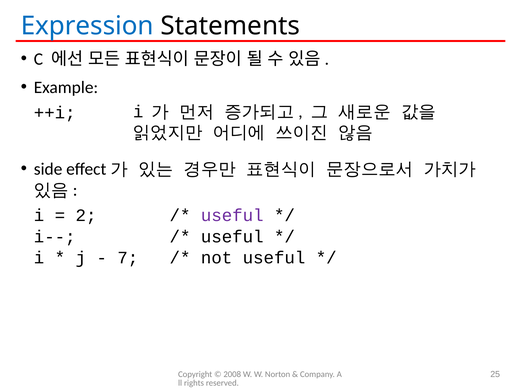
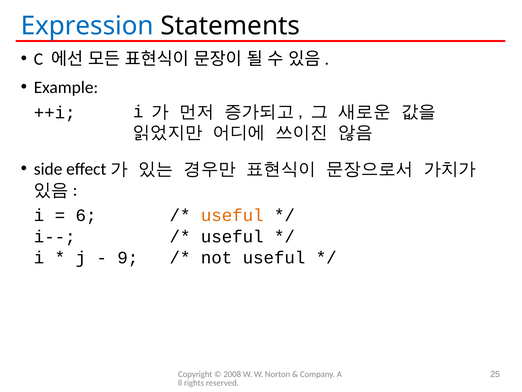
2: 2 -> 6 (86, 215)
useful colour: purple -> orange (232, 215)
7: 7 -> 9 (128, 257)
